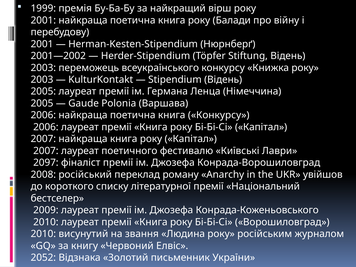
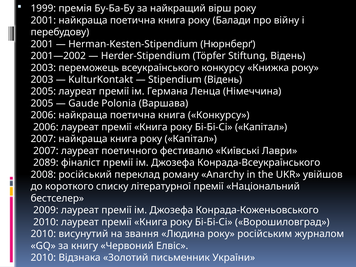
2097: 2097 -> 2089 (46, 163)
Конрада-Ворошиловград: Конрада-Ворошиловград -> Конрада-Всеукраїнського (259, 163)
2052: 2052 -> 2010 (43, 258)
